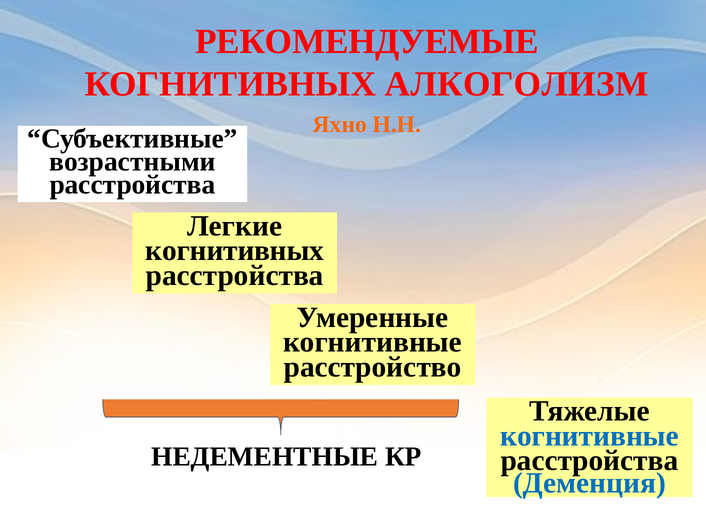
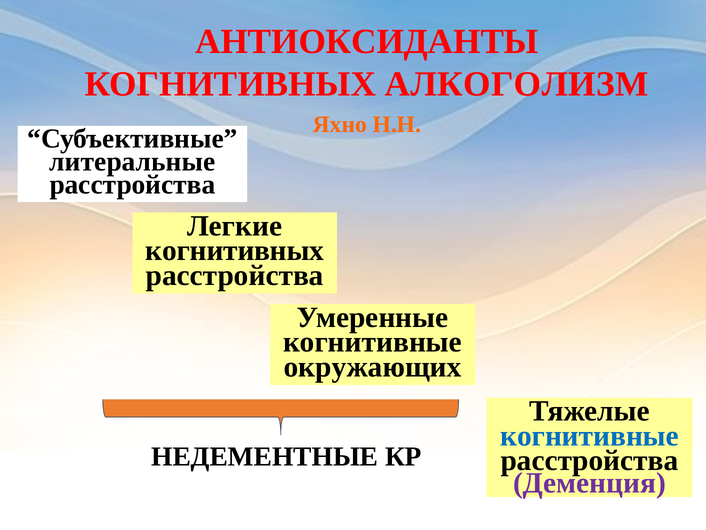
РЕКОМЕНДУЕМЫЕ: РЕКОМЕНДУЕМЫЕ -> АНТИОКСИДАНТЫ (367, 42)
возрастными: возрастными -> литеральные (132, 162)
расстройство: расстройство -> окружающих (373, 367)
Деменция colour: blue -> purple (589, 483)
